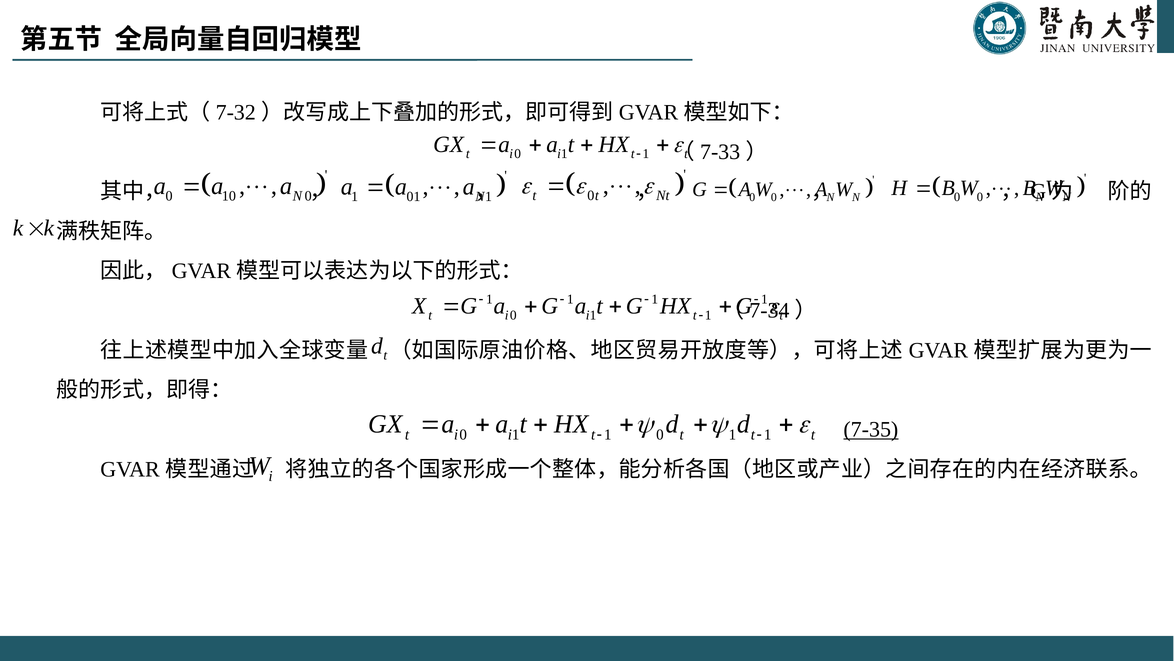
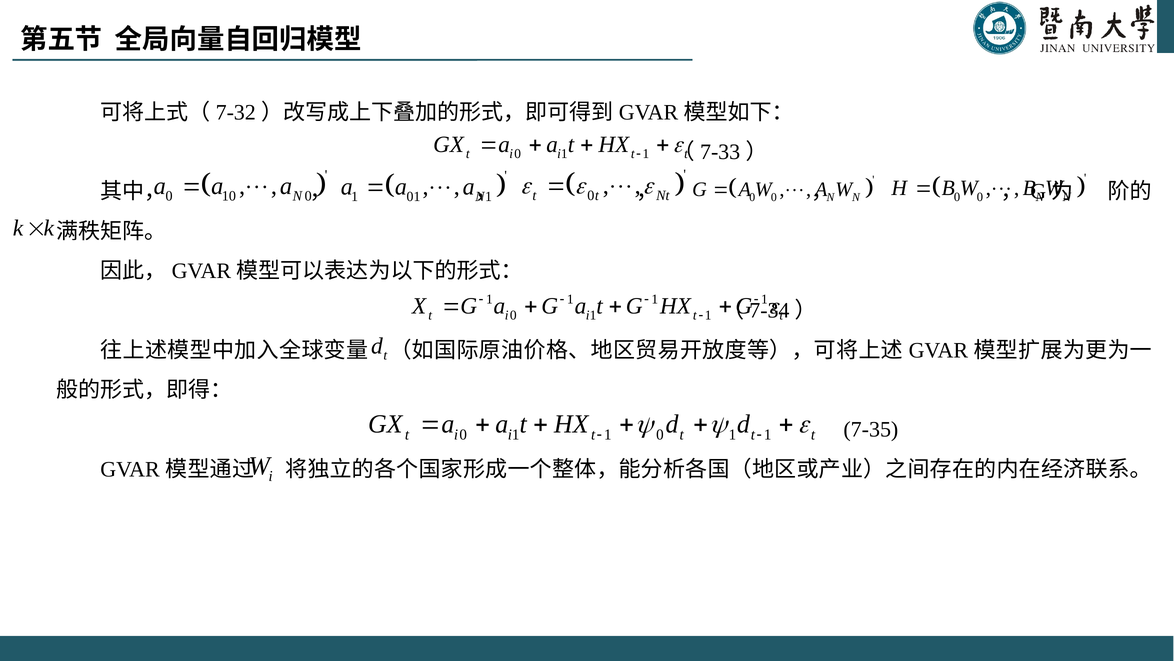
7-35 underline: present -> none (871, 429)
